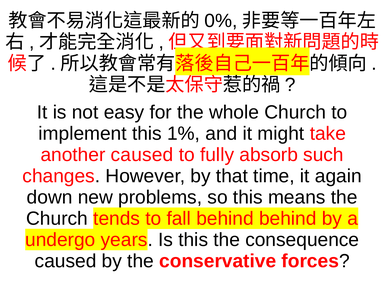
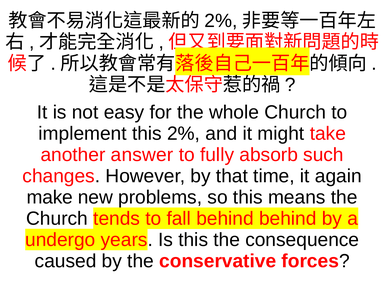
0%: 0% -> 2% (221, 21)
this 1%: 1% -> 2% (184, 134)
another caused: caused -> answer (142, 155)
down: down -> make (50, 198)
